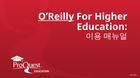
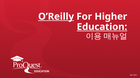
Education underline: none -> present (102, 27)
